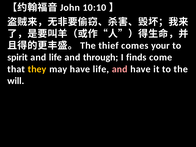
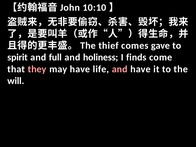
your: your -> gave (160, 46)
and life: life -> full (55, 57)
through: through -> holiness (101, 57)
they colour: yellow -> pink (37, 69)
